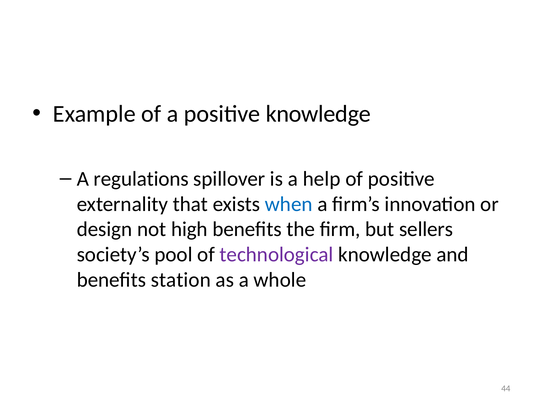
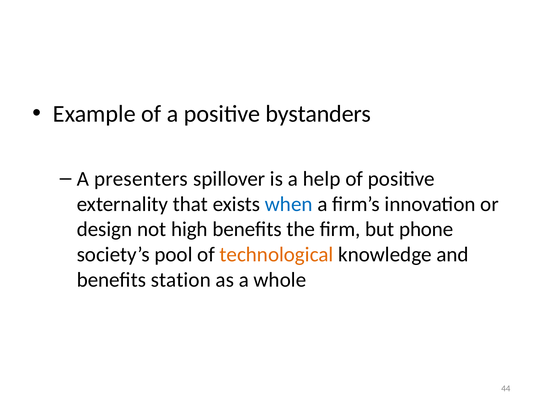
positive knowledge: knowledge -> bystanders (318, 114)
regulations: regulations -> presenters (141, 179)
sellers: sellers -> phone (426, 229)
technological colour: purple -> orange (277, 255)
